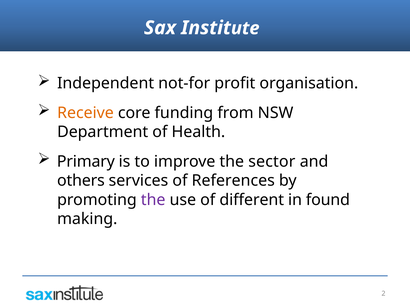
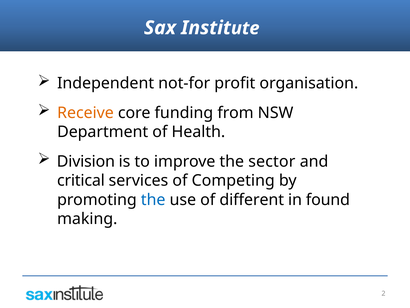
Primary: Primary -> Division (86, 161)
others: others -> critical (81, 180)
References: References -> Competing (233, 180)
the colour: purple -> blue (153, 199)
